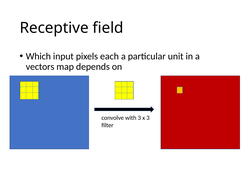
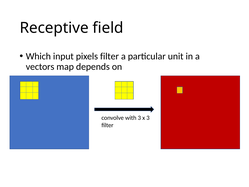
pixels each: each -> filter (110, 56)
